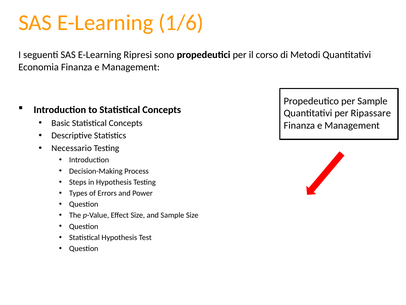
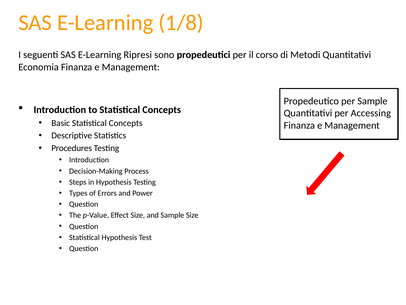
1/6: 1/6 -> 1/8 (181, 23)
Ripassare: Ripassare -> Accessing (371, 113)
Necessario: Necessario -> Procedures (72, 148)
